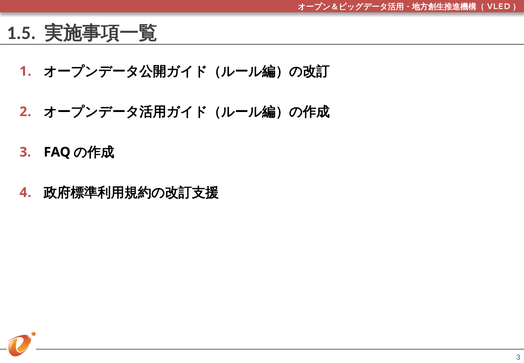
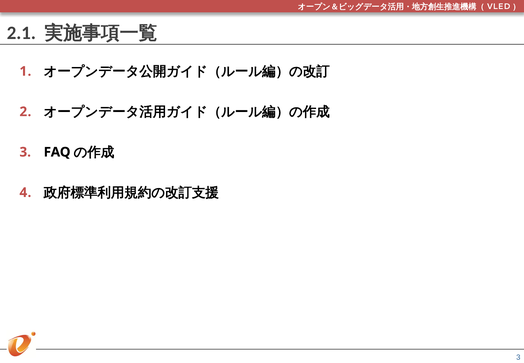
1.5: 1.5 -> 2.1 (21, 33)
